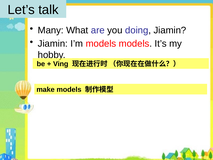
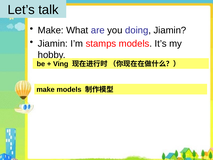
Many: Many -> Make (51, 30)
I’m models: models -> stamps (101, 44)
